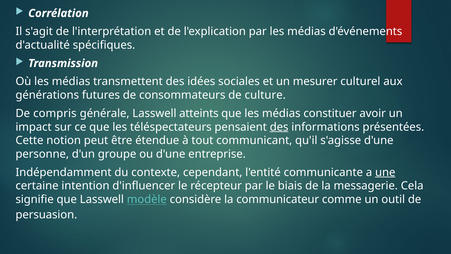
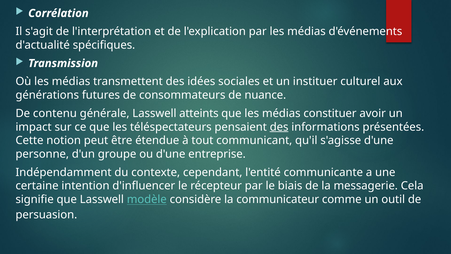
mesurer: mesurer -> instituer (315, 82)
culture: culture -> nuance (265, 95)
compris: compris -> contenu (55, 113)
une underline: present -> none (385, 172)
